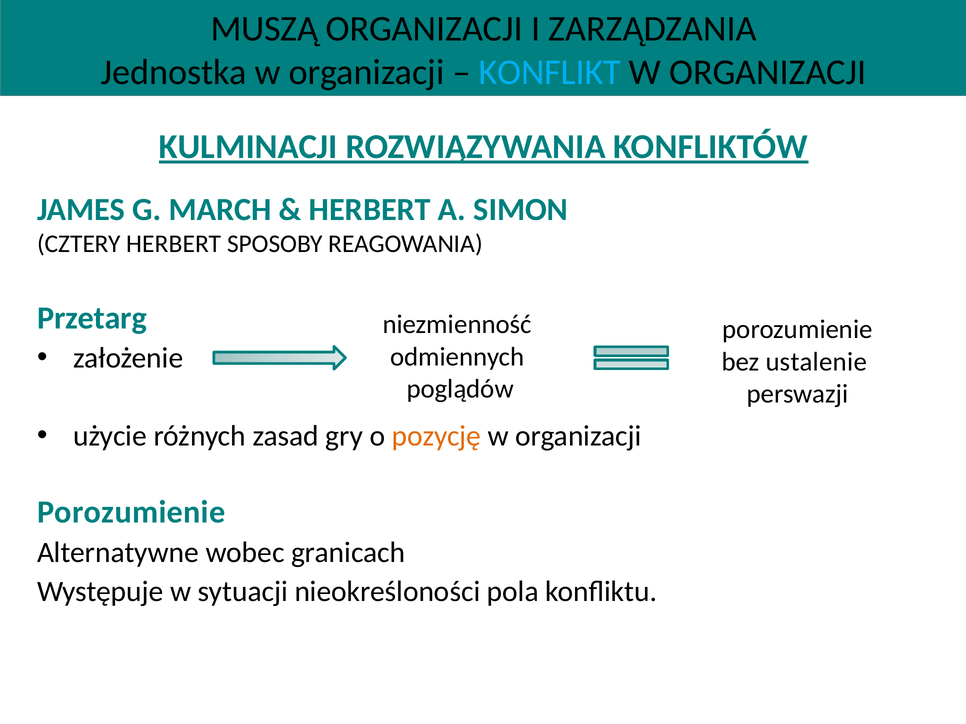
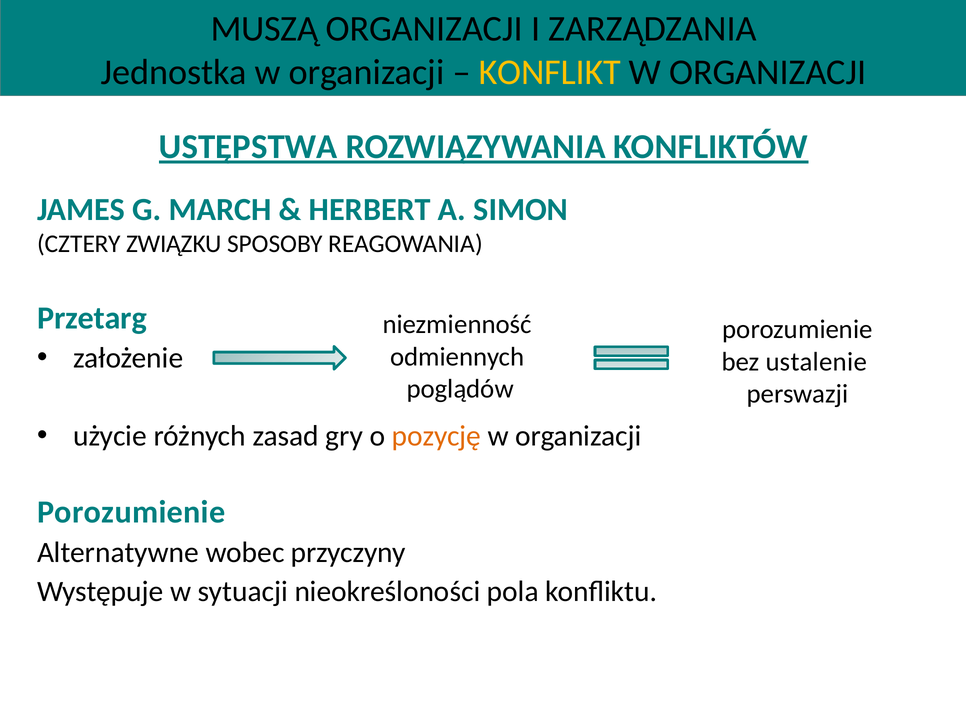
KONFLIKT colour: light blue -> yellow (550, 73)
KULMINACJI: KULMINACJI -> USTĘPSTWA (248, 147)
CZTERY HERBERT: HERBERT -> ZWIĄZKU (174, 244)
granicach: granicach -> przyczyny (348, 553)
